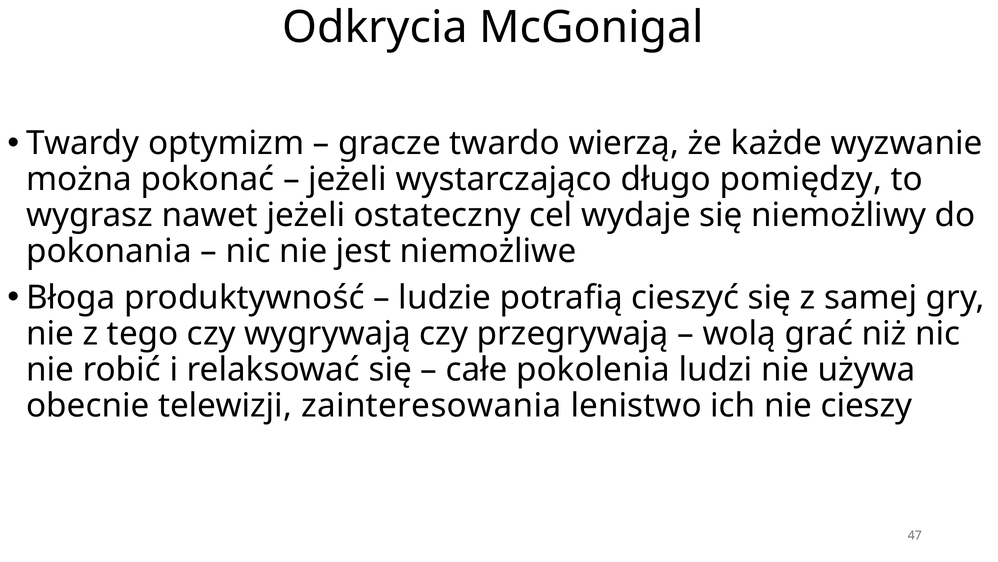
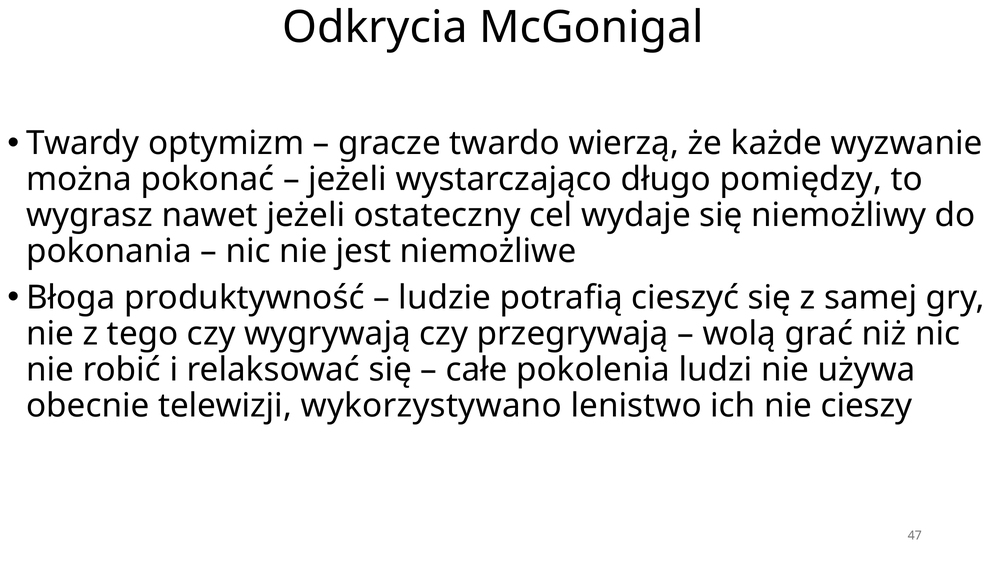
zainteresowania: zainteresowania -> wykorzystywano (431, 405)
